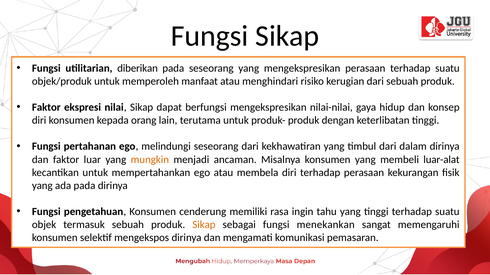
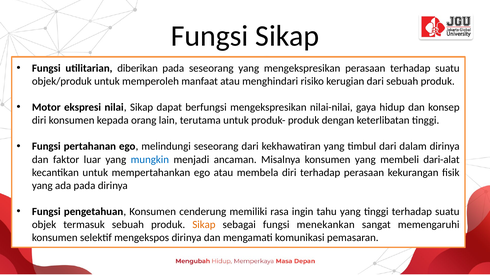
Faktor: Faktor -> Motor (46, 108)
mungkin colour: orange -> blue (150, 160)
luar-alat: luar-alat -> dari-alat (441, 160)
